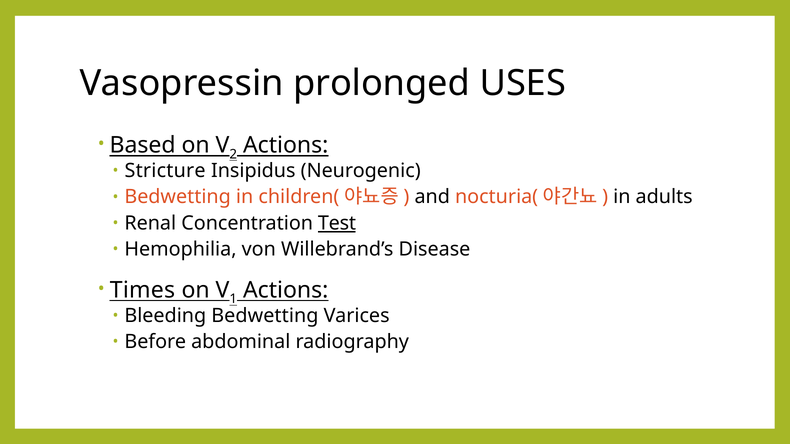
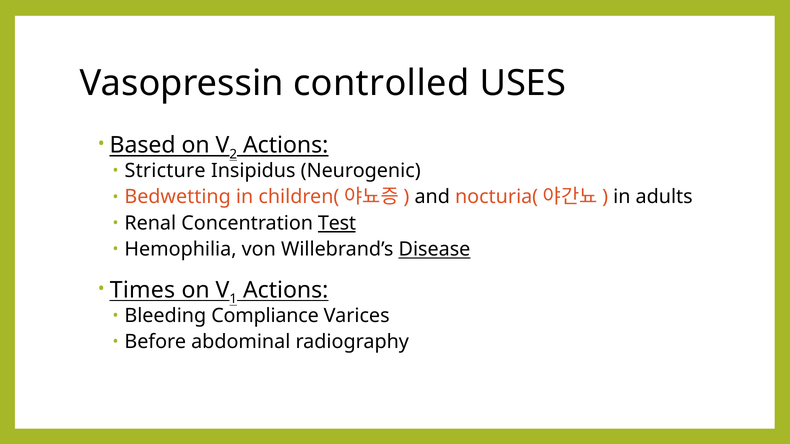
prolonged: prolonged -> controlled (381, 83)
Disease underline: none -> present (434, 250)
Bleeding Bedwetting: Bedwetting -> Compliance (265, 316)
